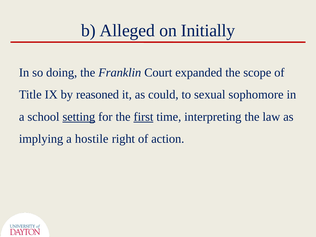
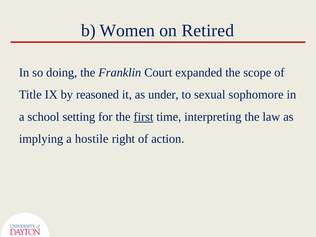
Alleged: Alleged -> Women (127, 30)
Initially: Initially -> Retired (208, 30)
could: could -> under (163, 95)
setting underline: present -> none (79, 117)
